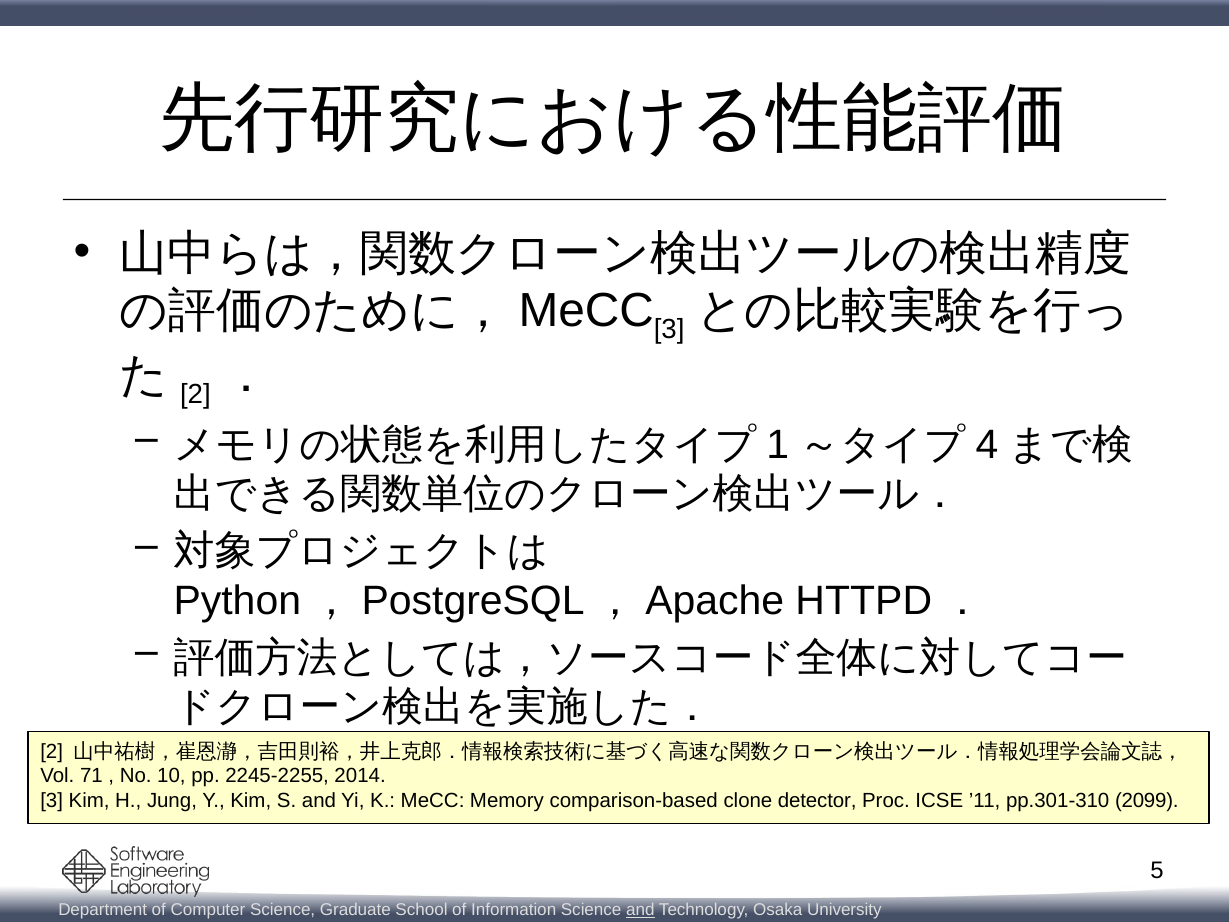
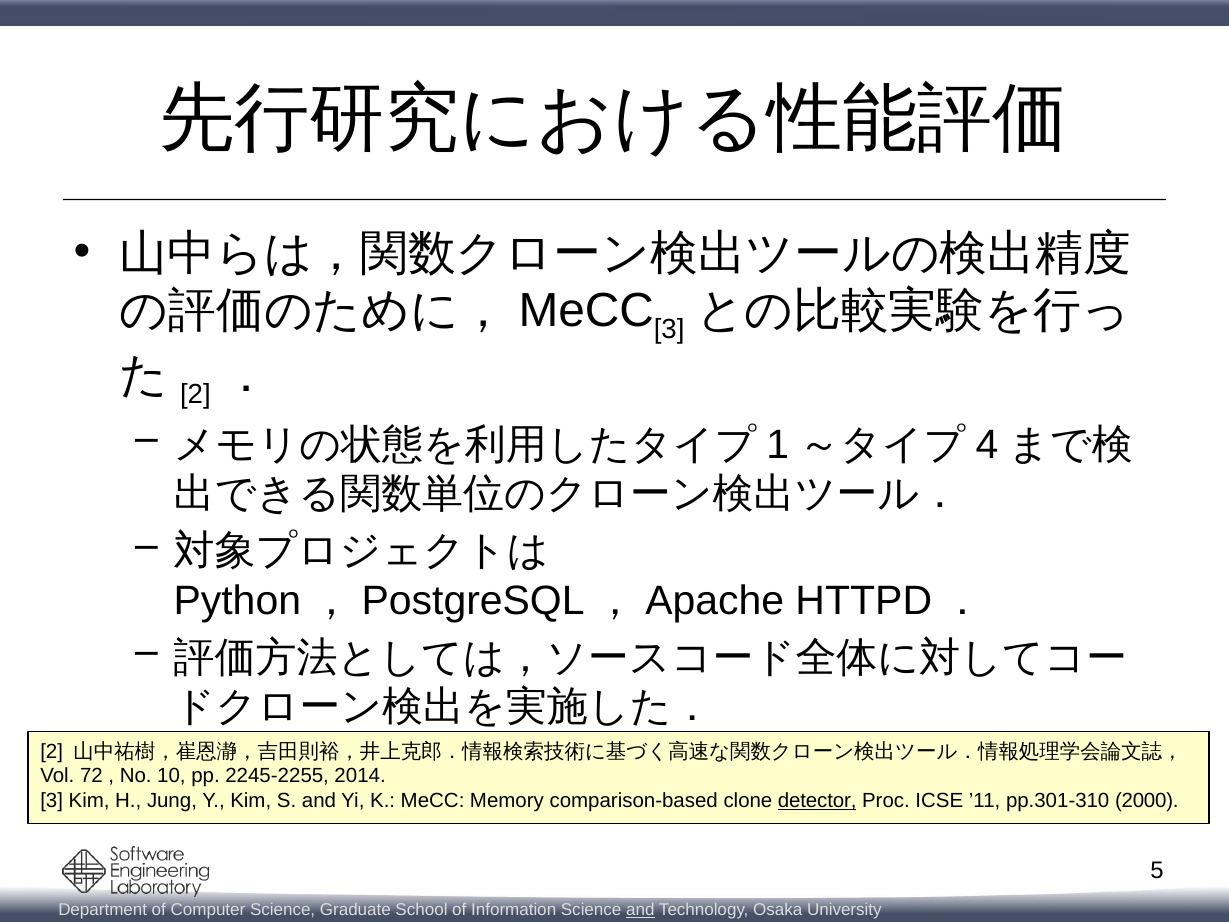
71: 71 -> 72 (91, 776)
detector underline: none -> present (817, 800)
2099: 2099 -> 2000 (1147, 800)
